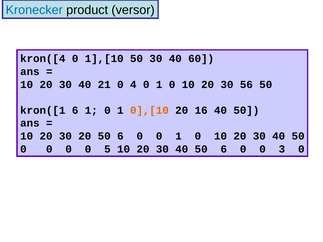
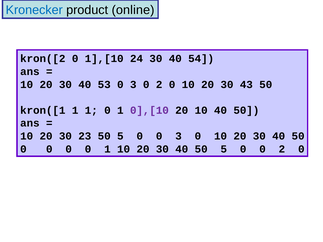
versor: versor -> online (133, 10)
kron([4: kron([4 -> kron([2 (43, 59)
1],[10 50: 50 -> 24 (137, 59)
60: 60 -> 54 (201, 59)
21: 21 -> 53 (104, 85)
4: 4 -> 3 (133, 85)
1: 1 -> 2 (159, 85)
56: 56 -> 43 (246, 85)
kron([1 6: 6 -> 1 (75, 110)
0],[10 colour: orange -> purple (149, 110)
20 16: 16 -> 10 (201, 110)
30 20: 20 -> 23 (85, 136)
6: 6 -> 5 (120, 136)
0 0 1: 1 -> 3 (179, 136)
0 0 5: 5 -> 1 (107, 149)
40 50 6: 6 -> 5 (224, 149)
0 0 3: 3 -> 2 (282, 149)
